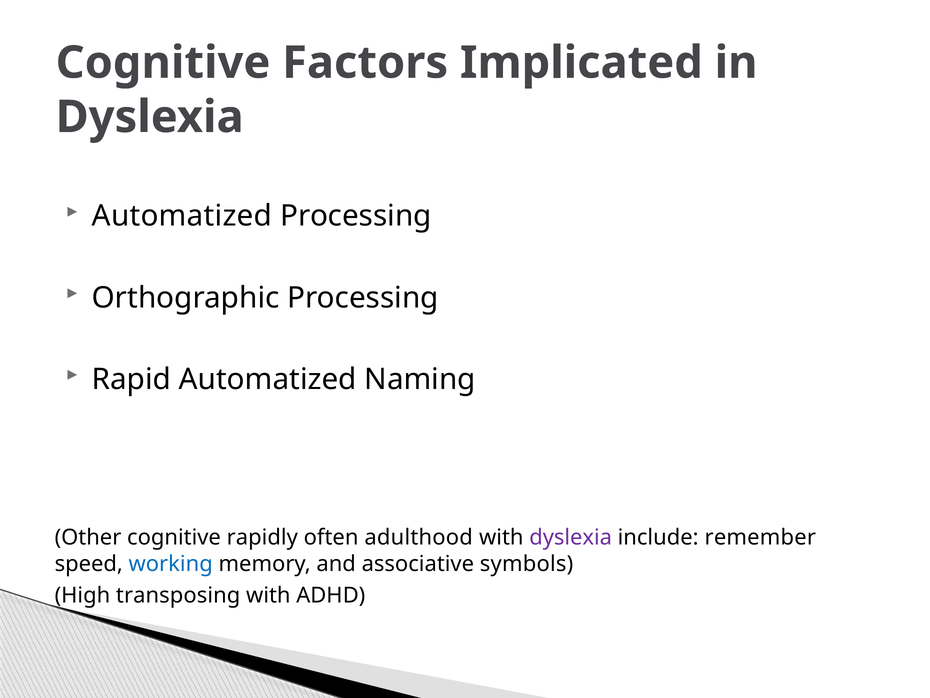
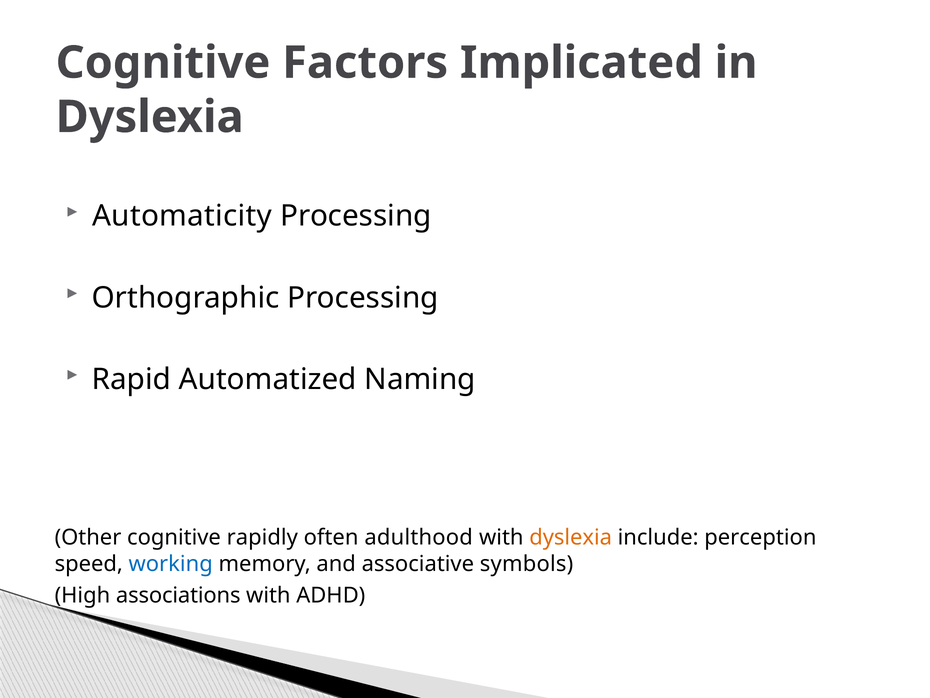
Automatized: Automatized -> Automaticity (182, 216)
dyslexia colour: purple -> orange (571, 537)
remember: remember -> perception (760, 537)
transposing: transposing -> associations (178, 595)
